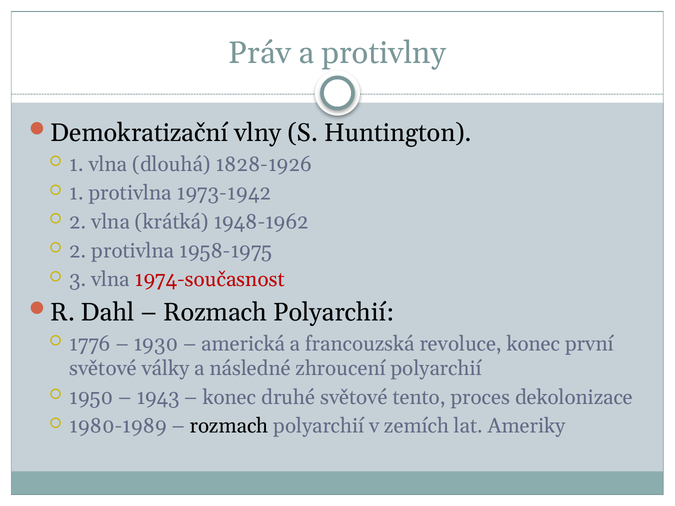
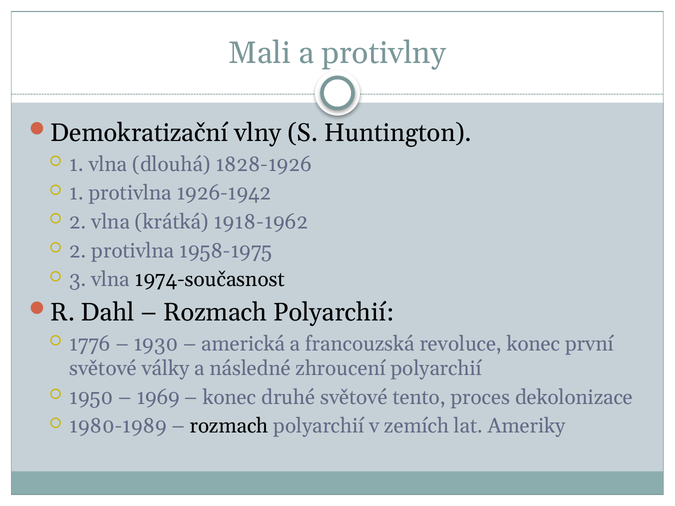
Práv: Práv -> Mali (260, 53)
1973-1942: 1973-1942 -> 1926-1942 (224, 193)
1948-1962: 1948-1962 -> 1918-1962 (261, 222)
1974-současnost colour: red -> black (210, 280)
1943: 1943 -> 1969 (158, 398)
